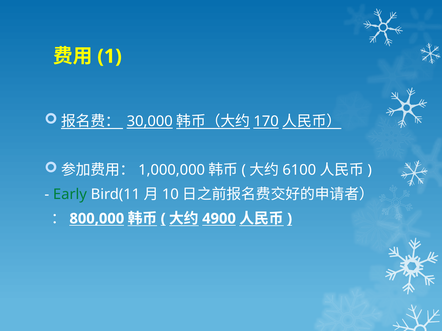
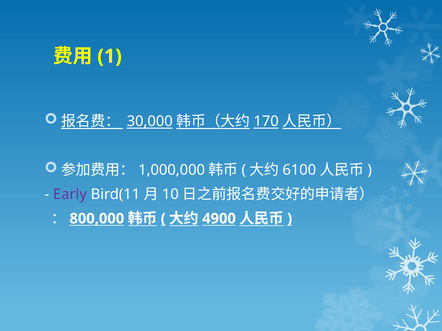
Early colour: green -> purple (70, 195)
